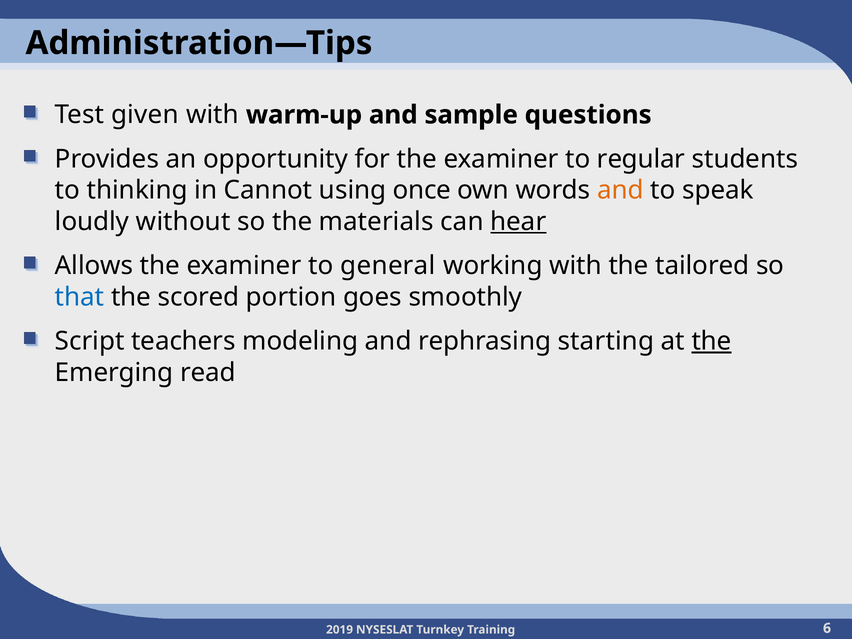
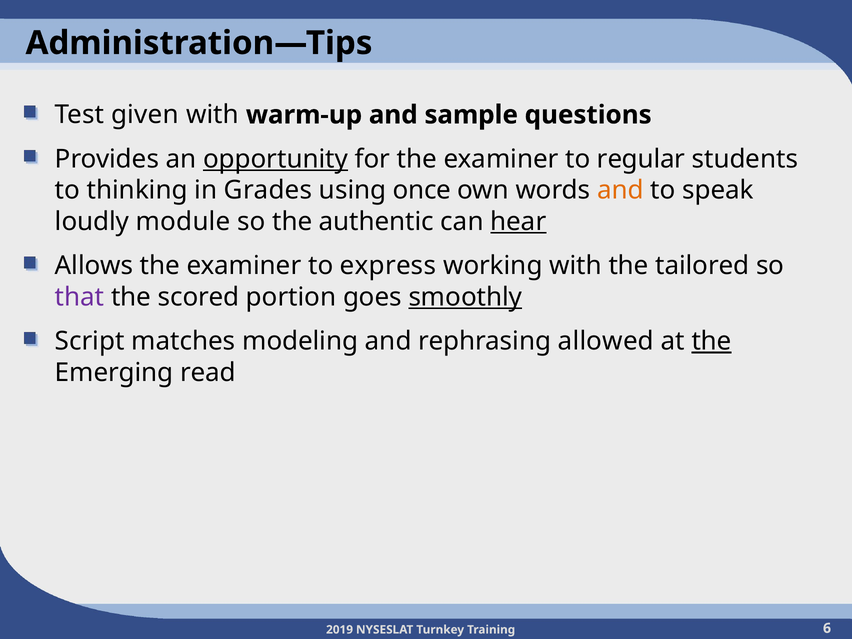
opportunity underline: none -> present (276, 159)
Cannot: Cannot -> Grades (268, 190)
without: without -> module (183, 222)
materials: materials -> authentic (376, 222)
general: general -> express (388, 266)
that colour: blue -> purple (80, 297)
smoothly underline: none -> present (465, 297)
teachers: teachers -> matches (183, 341)
starting: starting -> allowed (606, 341)
